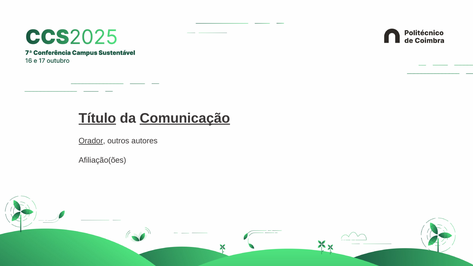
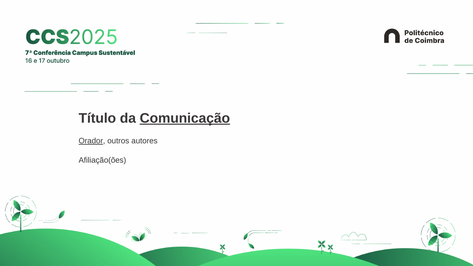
Título underline: present -> none (97, 118)
